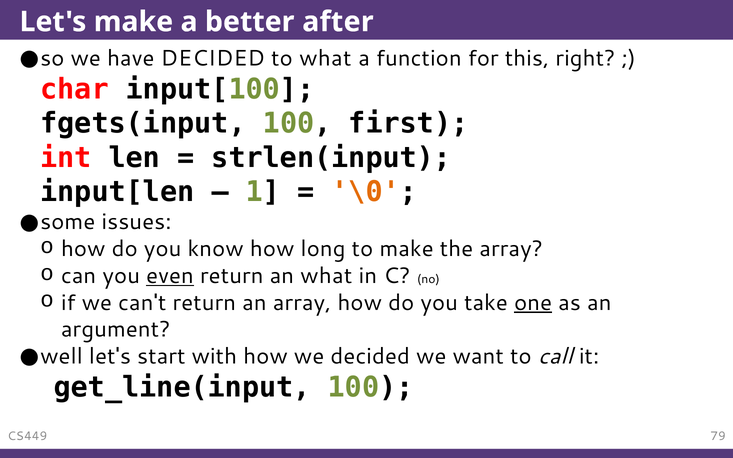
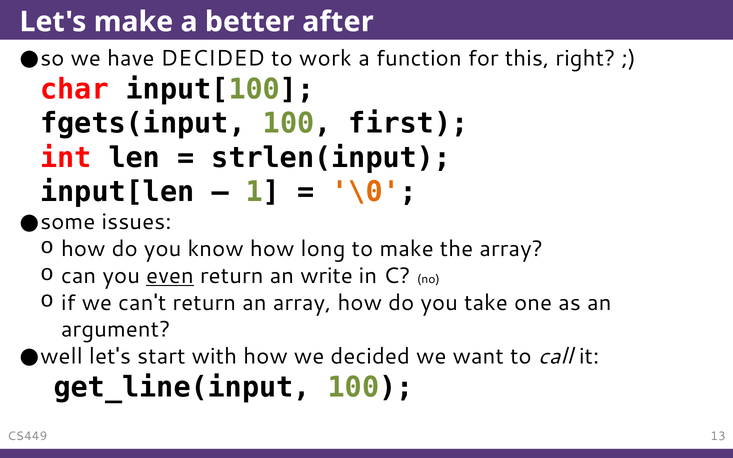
to what: what -> work (325, 58)
an what: what -> write (326, 276)
one underline: present -> none (533, 303)
79: 79 -> 13 (718, 436)
